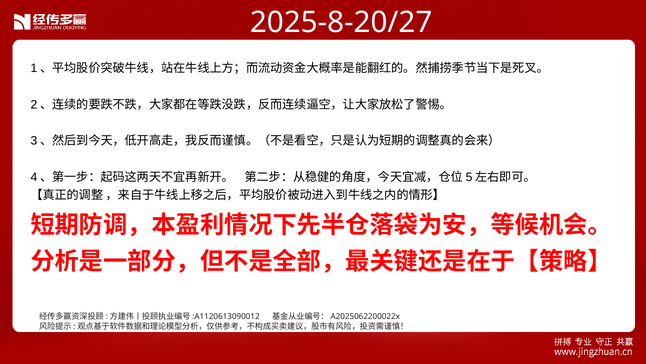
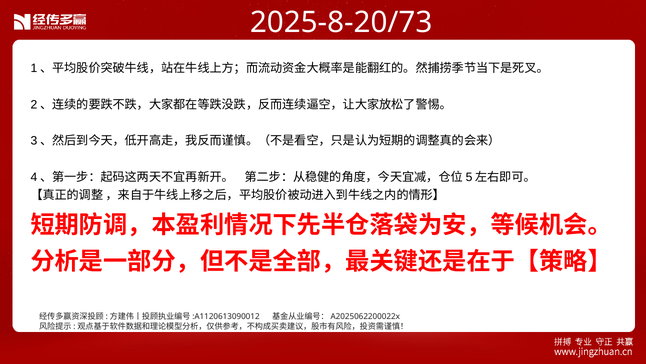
2025-8-20/27: 2025-8-20/27 -> 2025-8-20/73 (341, 22)
